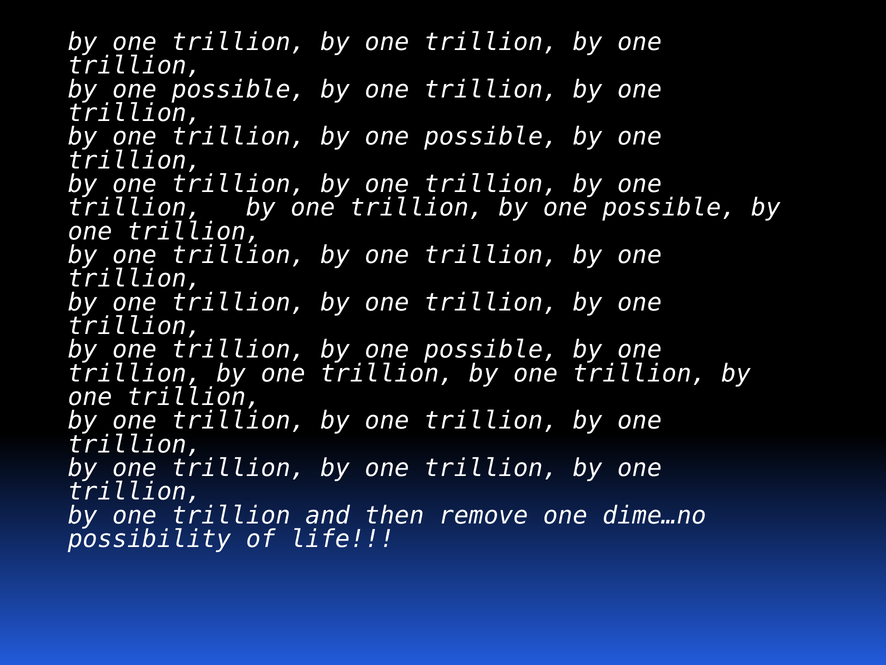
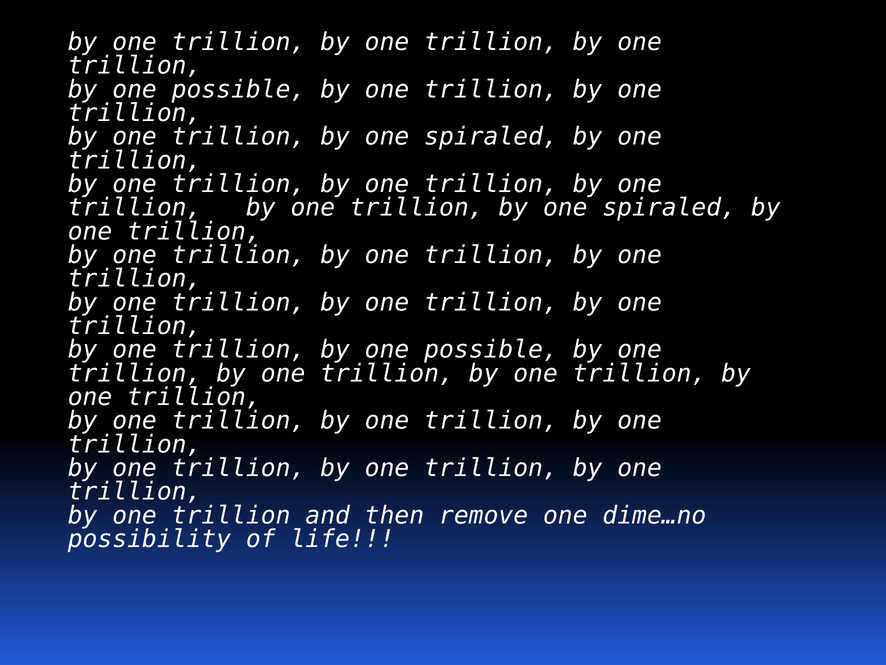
possible: possible -> spiraled (491, 137)
possible: possible -> spiraled (669, 208)
